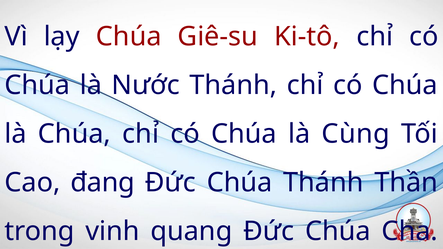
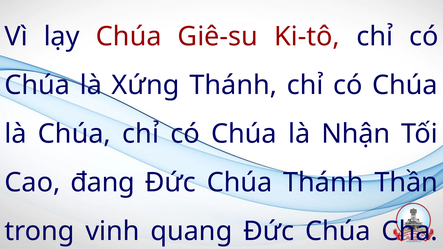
Nước: Nước -> Xứng (146, 85)
Cùng: Cùng -> Nhận (356, 134)
